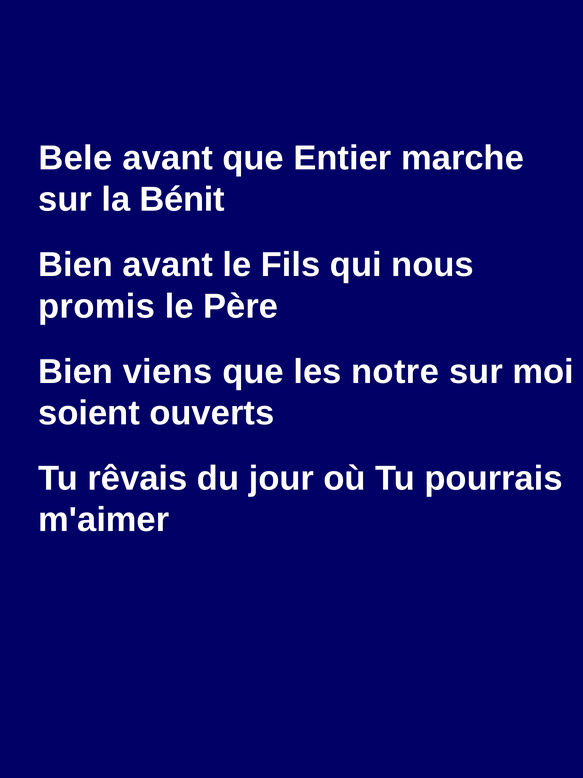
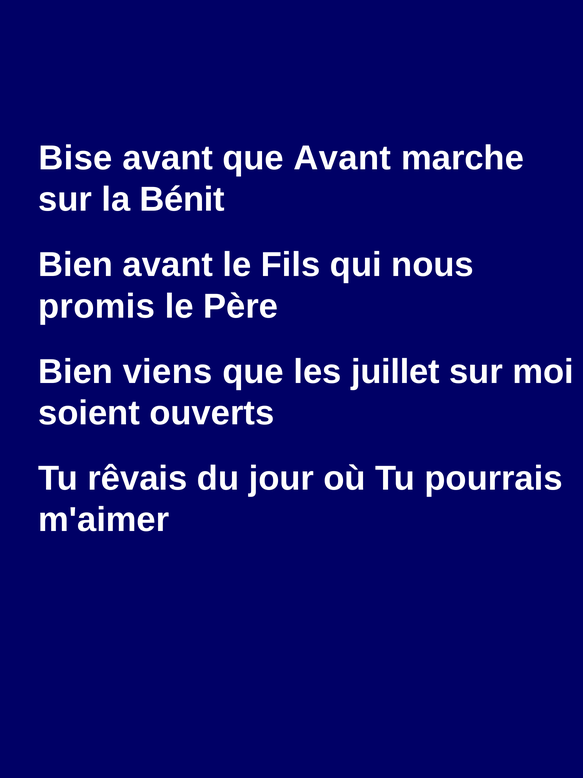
Bele: Bele -> Bise (75, 158)
que Entier: Entier -> Avant (342, 158)
notre: notre -> juillet (395, 371)
